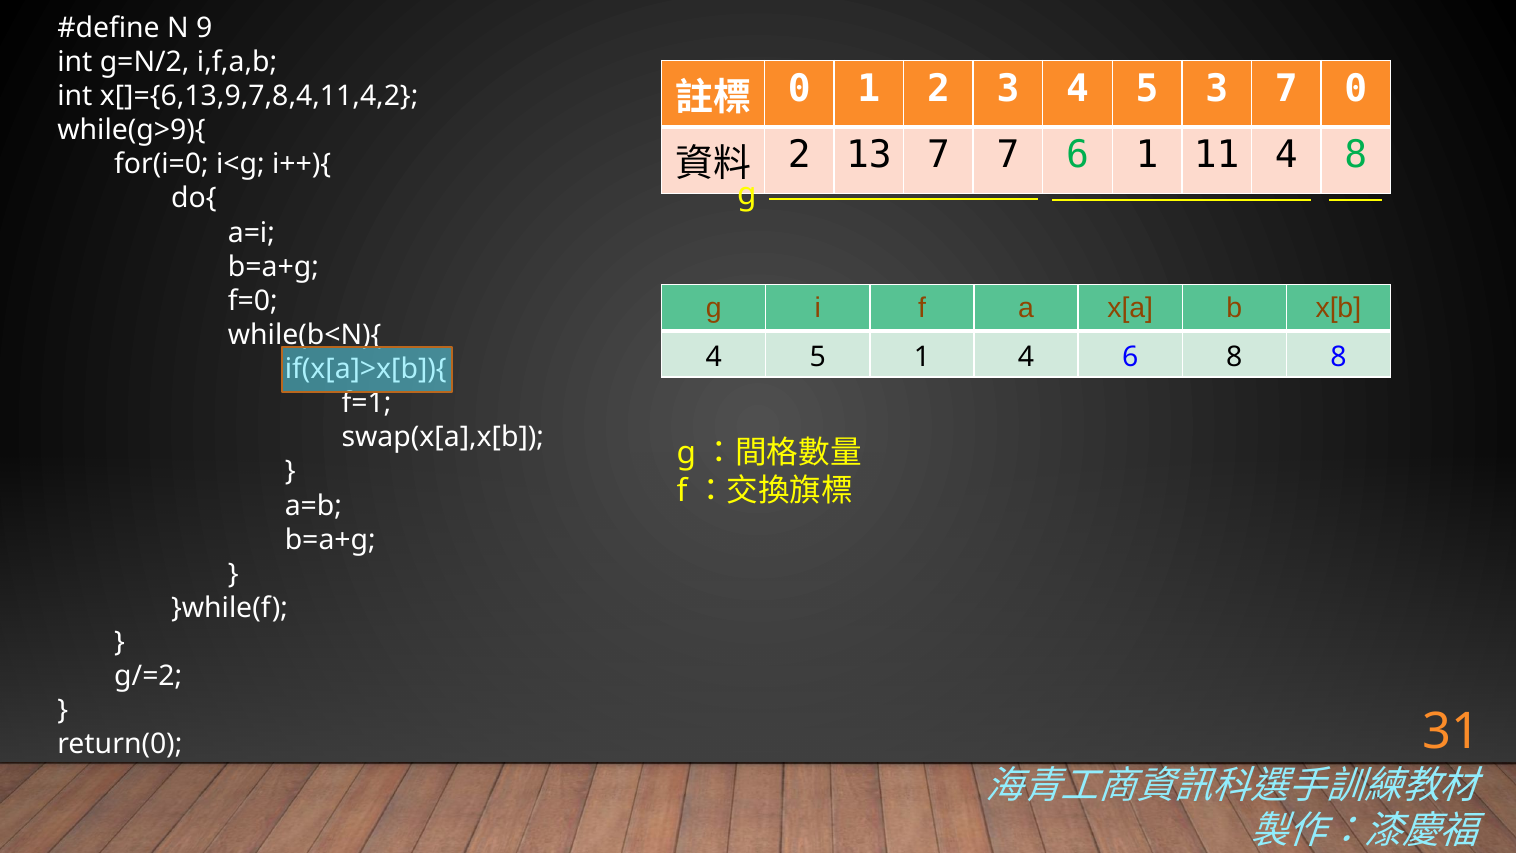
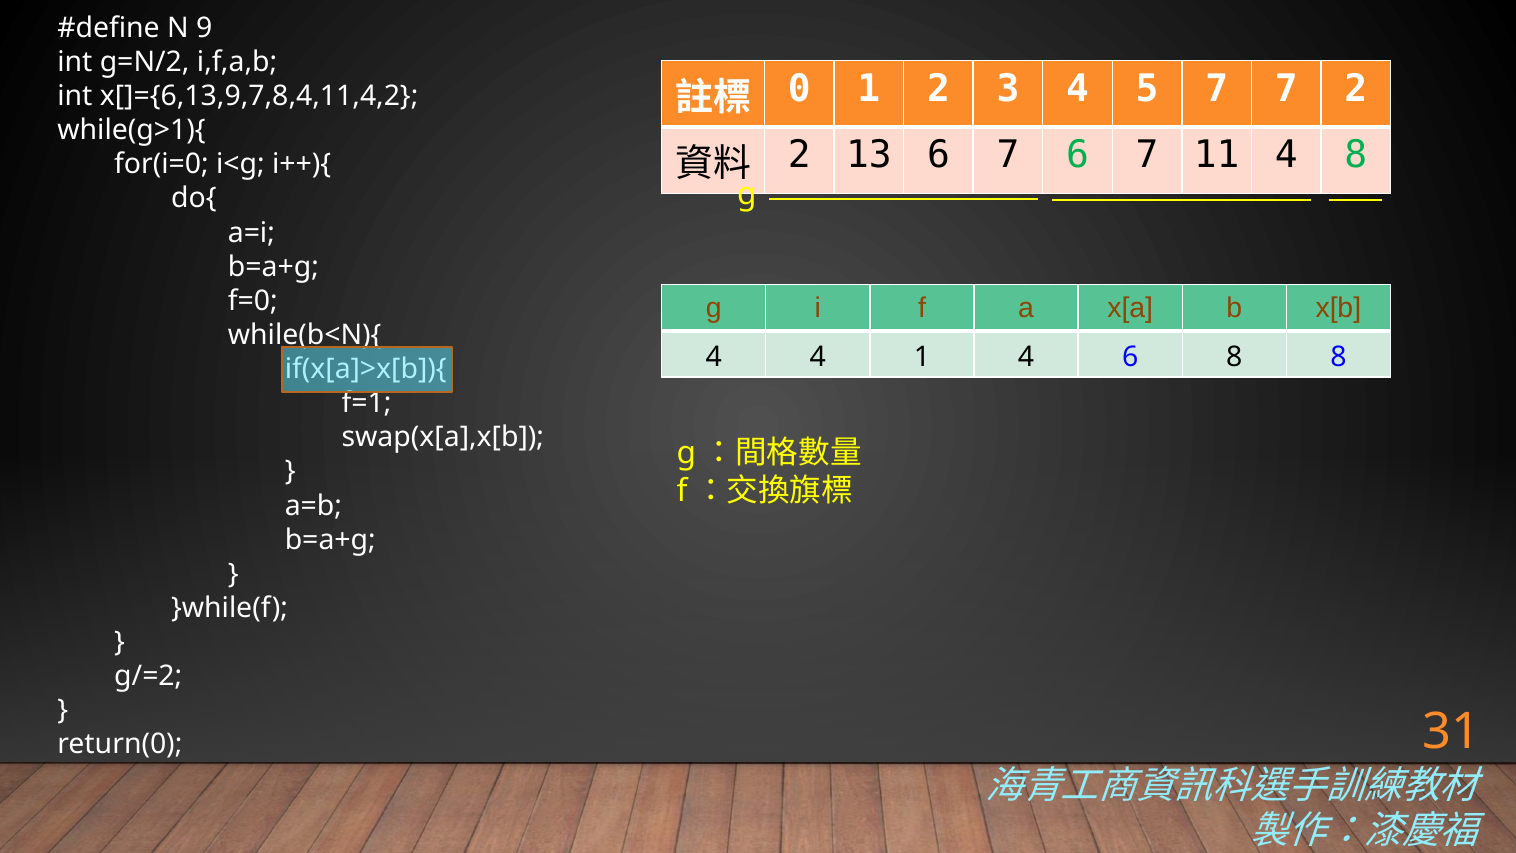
5 3: 3 -> 7 (1217, 89)
7 0: 0 -> 2 (1356, 89)
while(g>9){: while(g>9){ -> while(g>1){ (132, 130)
13 7: 7 -> 6 (938, 155)
7 6 1: 1 -> 7 (1147, 155)
5: 5 -> 4 (818, 357)
